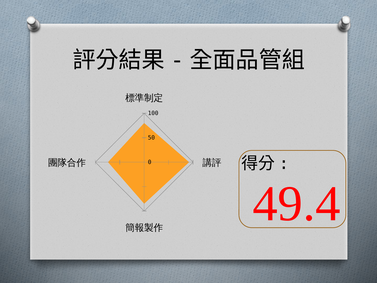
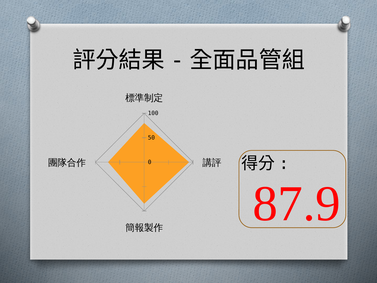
49.4: 49.4 -> 87.9 (297, 204)
